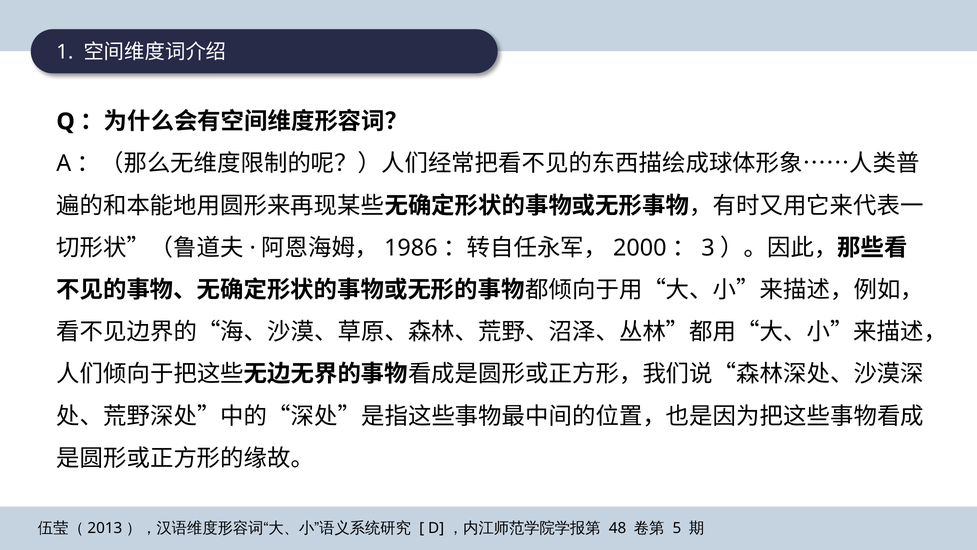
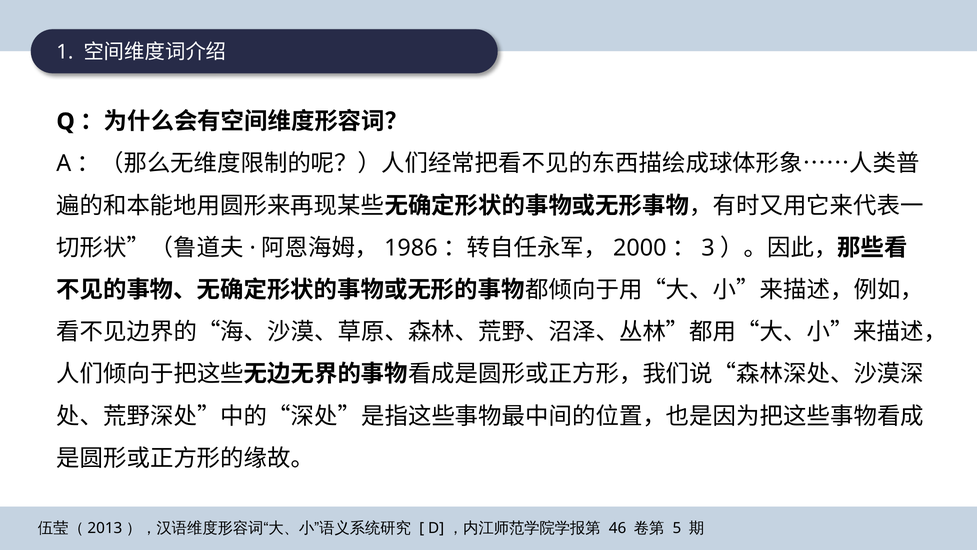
48: 48 -> 46 (618, 528)
